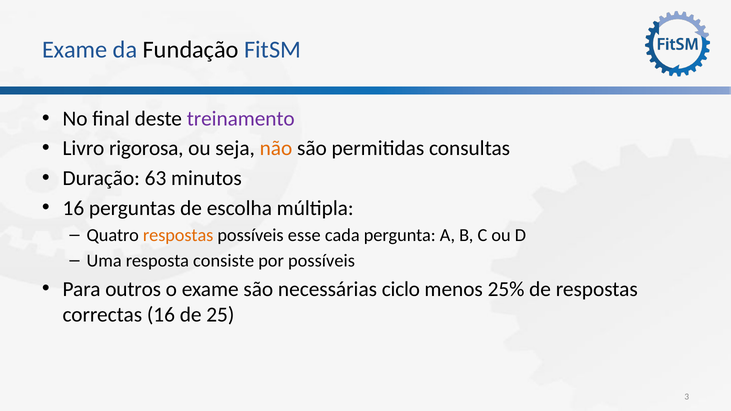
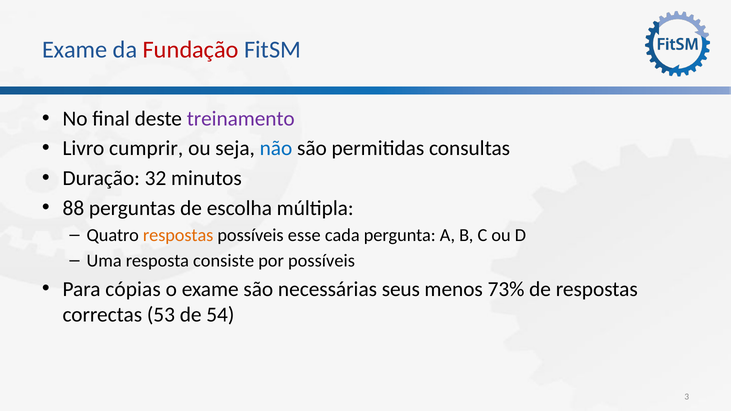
Fundação colour: black -> red (191, 50)
rigorosa: rigorosa -> cumprir (146, 149)
não colour: orange -> blue (276, 149)
63: 63 -> 32 (156, 178)
16: 16 -> 88 (73, 208)
outros: outros -> cópias (133, 289)
ciclo: ciclo -> seus (401, 289)
25%: 25% -> 73% (506, 289)
correctas 16: 16 -> 53 (161, 315)
25: 25 -> 54 (220, 315)
